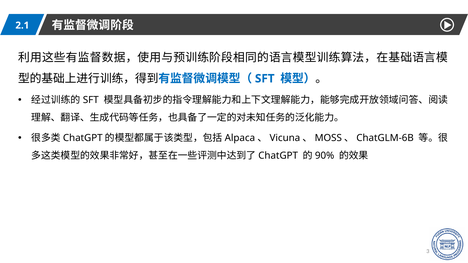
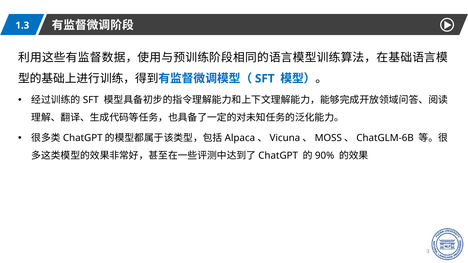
2.1: 2.1 -> 1.3 (22, 25)
